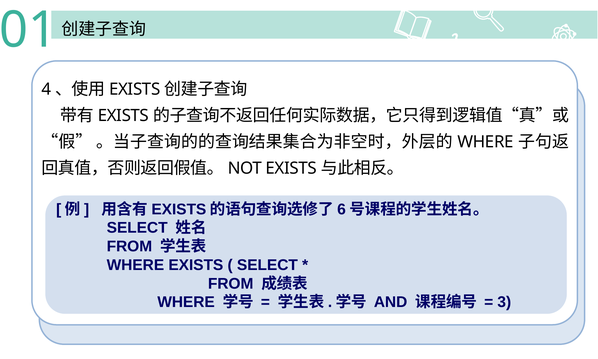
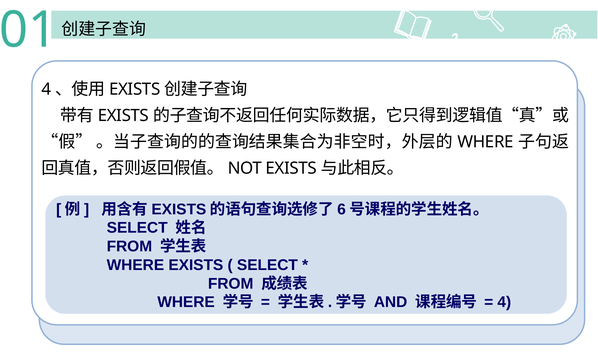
3: 3 -> 4 (504, 302)
